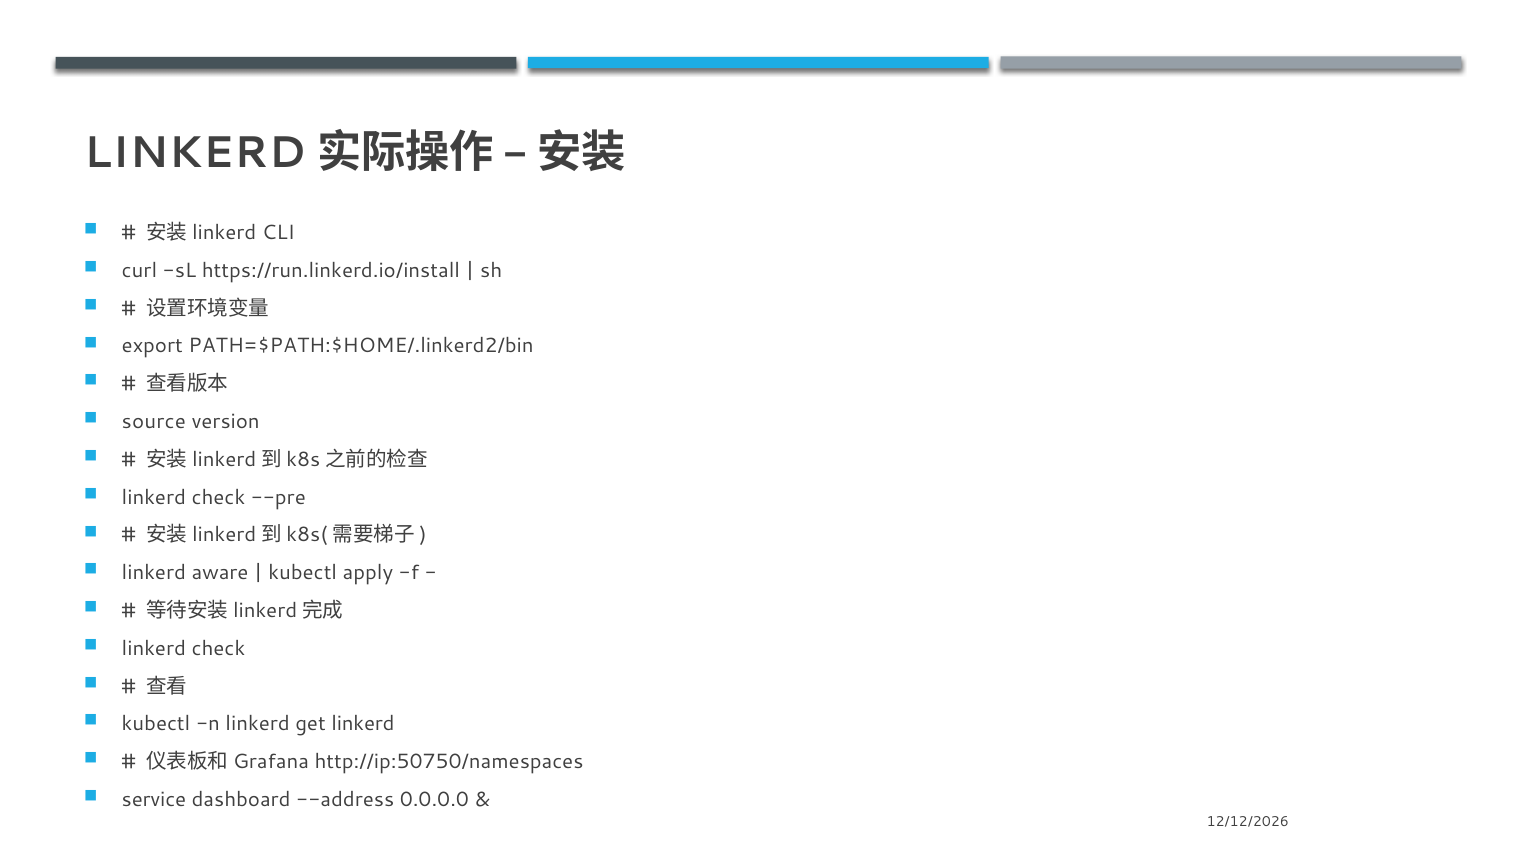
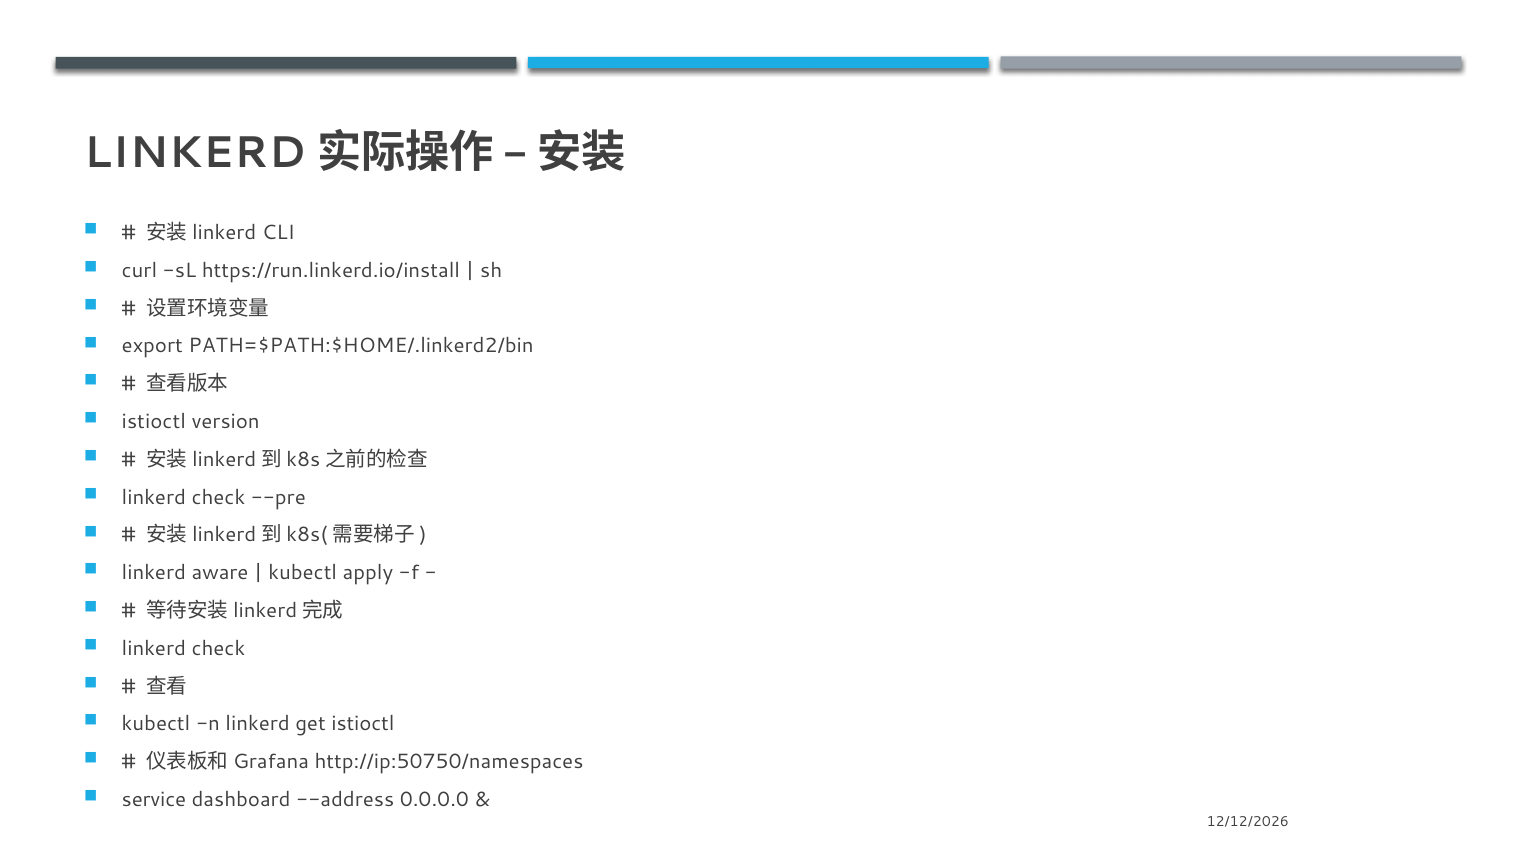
source: source -> istioctl (154, 421)
get linkerd: linkerd -> istioctl (363, 724)
